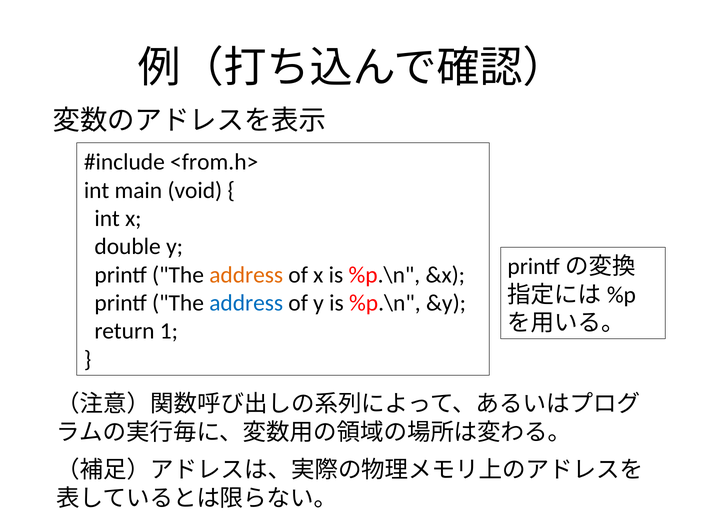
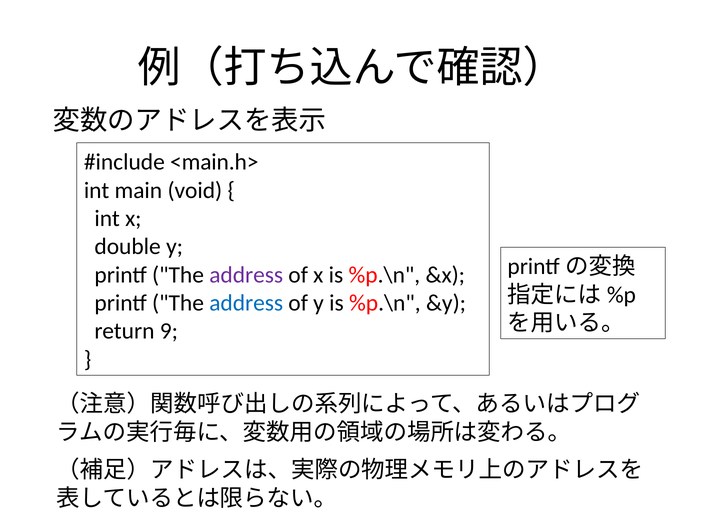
<from.h>: <from.h> -> <main.h> (214, 162)
address colour: orange -> purple (246, 275)
1: 1 -> 9 (169, 331)
